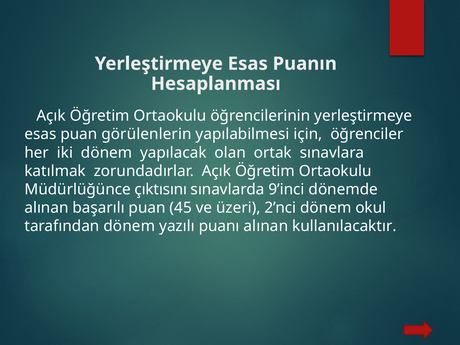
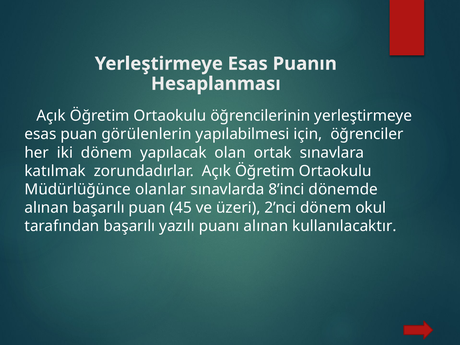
çıktısını: çıktısını -> olanlar (161, 189)
9’inci: 9’inci -> 8’inci (286, 189)
tarafından dönem: dönem -> başarılı (129, 226)
